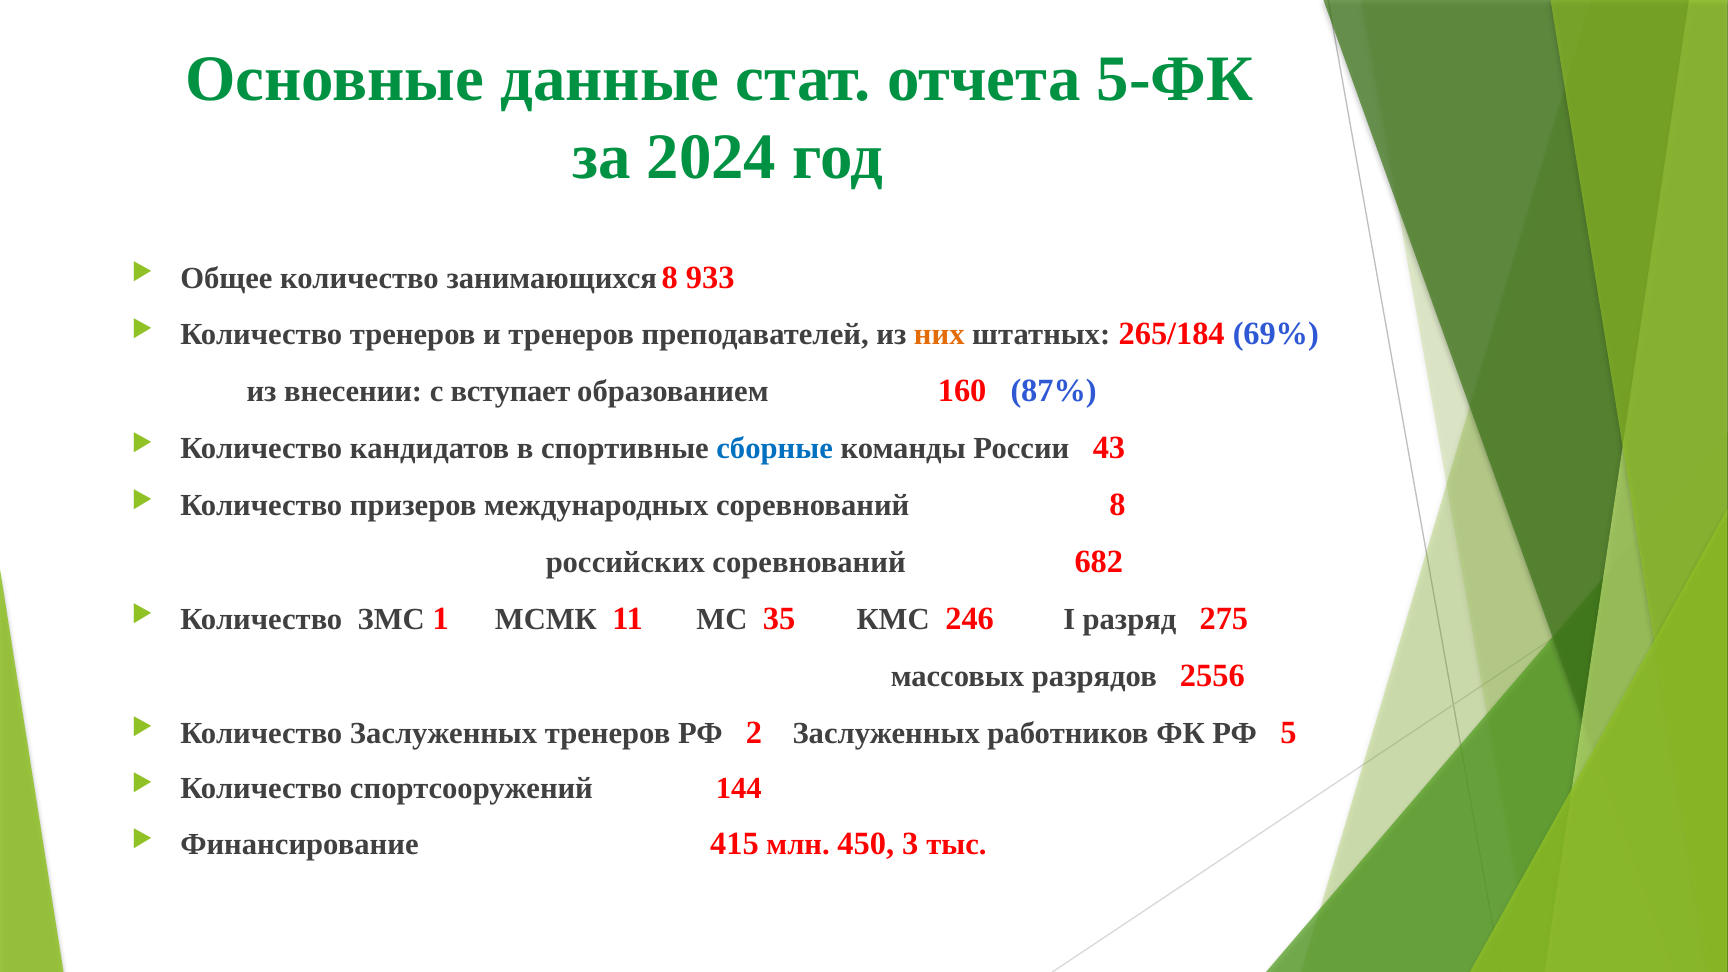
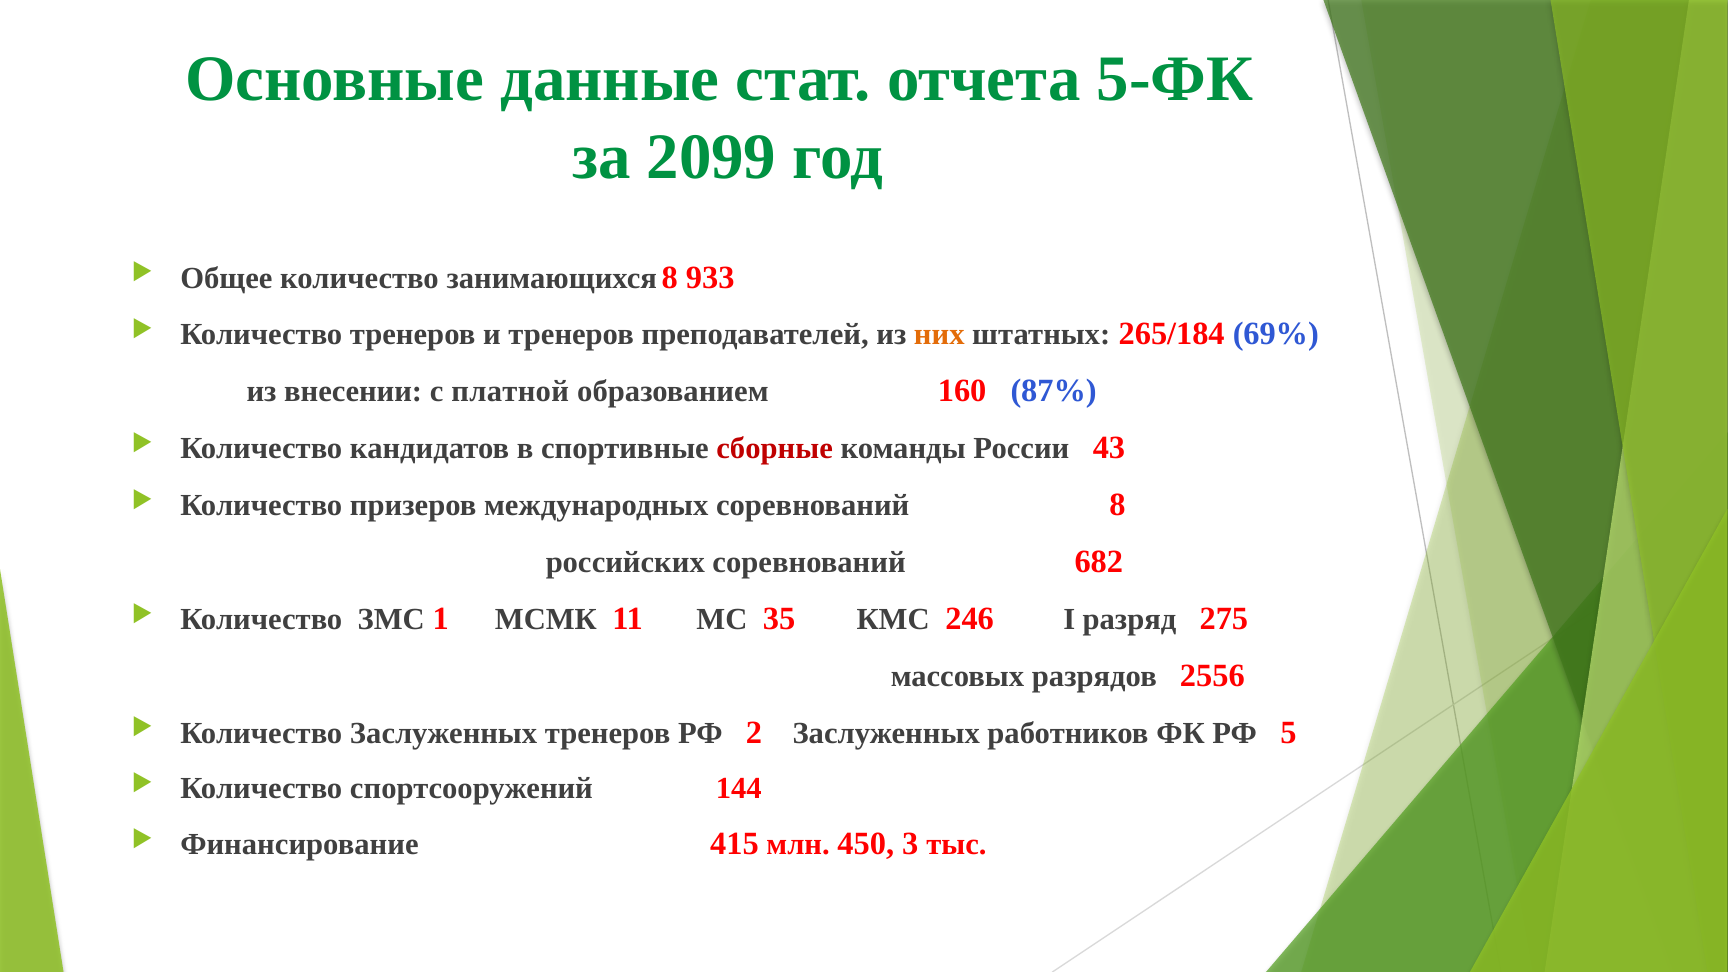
2024: 2024 -> 2099 (712, 157)
вступает: вступает -> платной (510, 392)
сборные colour: blue -> red (775, 449)
